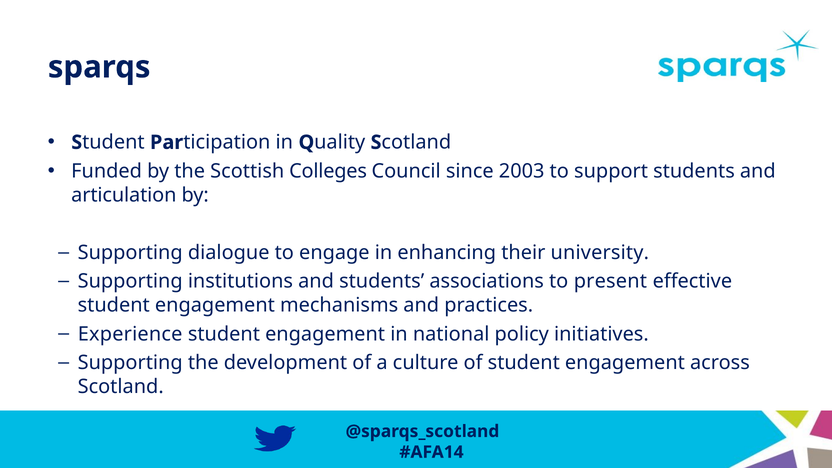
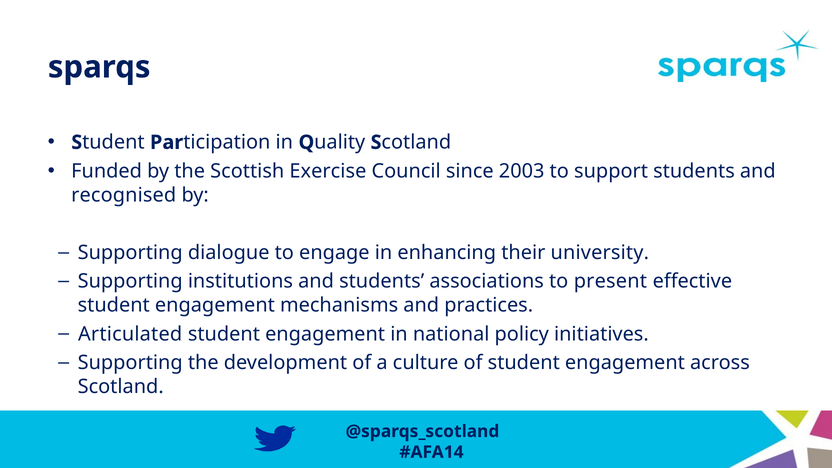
Colleges: Colleges -> Exercise (328, 171)
articulation: articulation -> recognised (124, 195)
Experience: Experience -> Articulated (130, 334)
